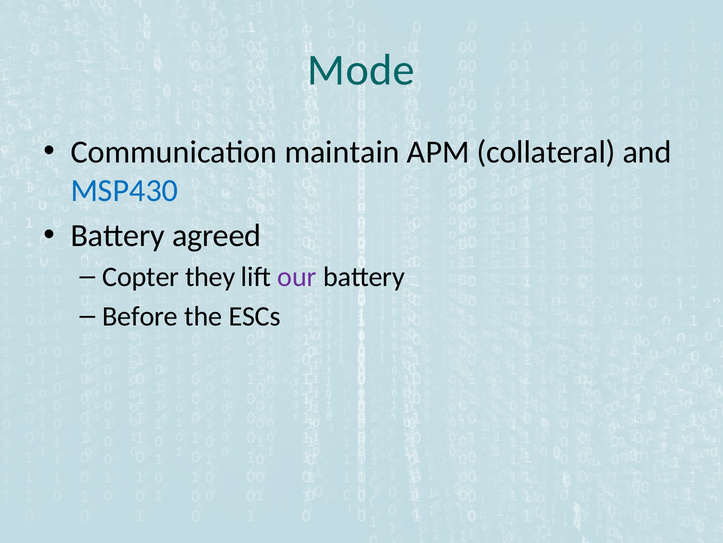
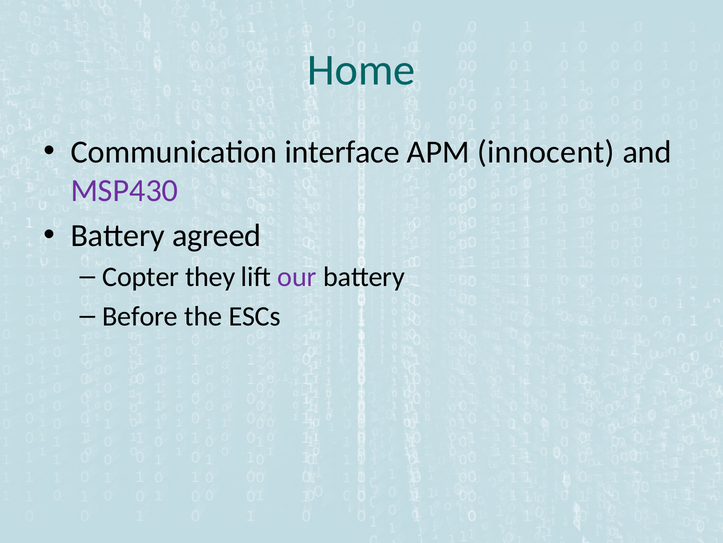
Mode: Mode -> Home (361, 70)
maintain: maintain -> interface (342, 152)
collateral: collateral -> innocent (546, 152)
MSP430 colour: blue -> purple (124, 190)
